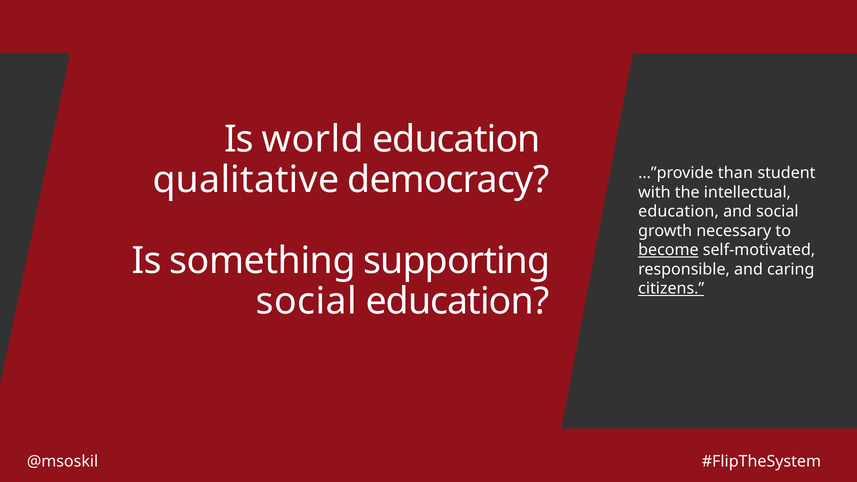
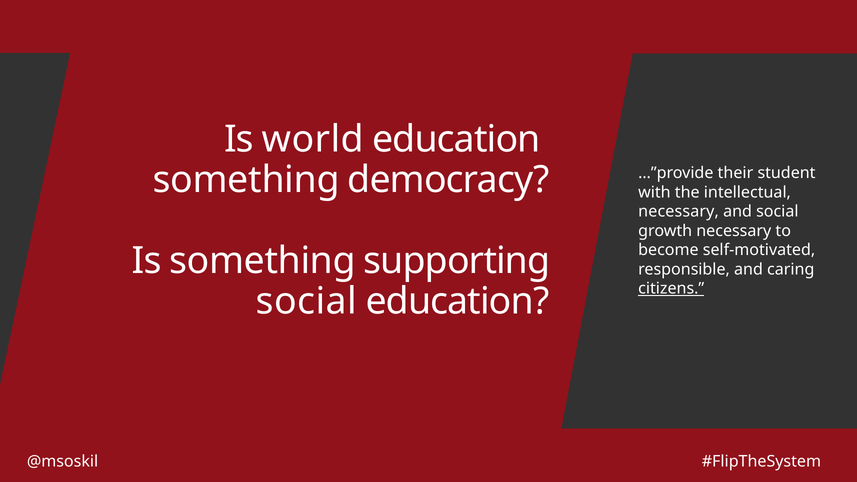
than: than -> their (735, 173)
qualitative: qualitative -> something (246, 180)
education: education -> necessary (679, 212)
become underline: present -> none (668, 250)
